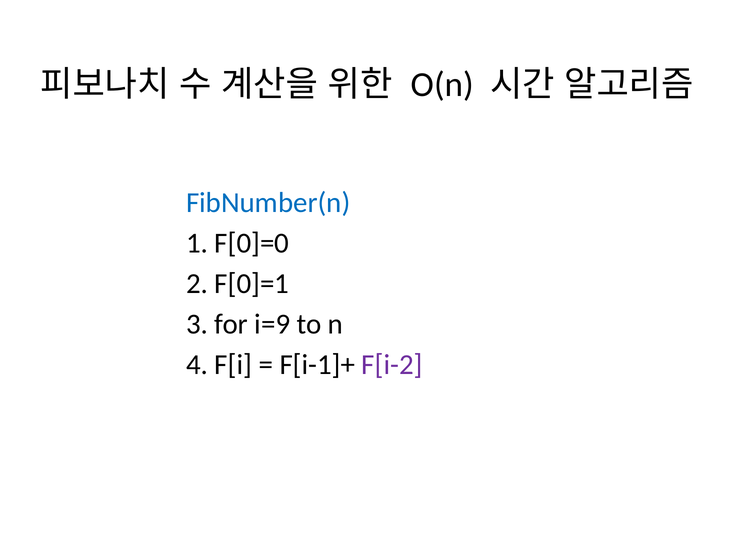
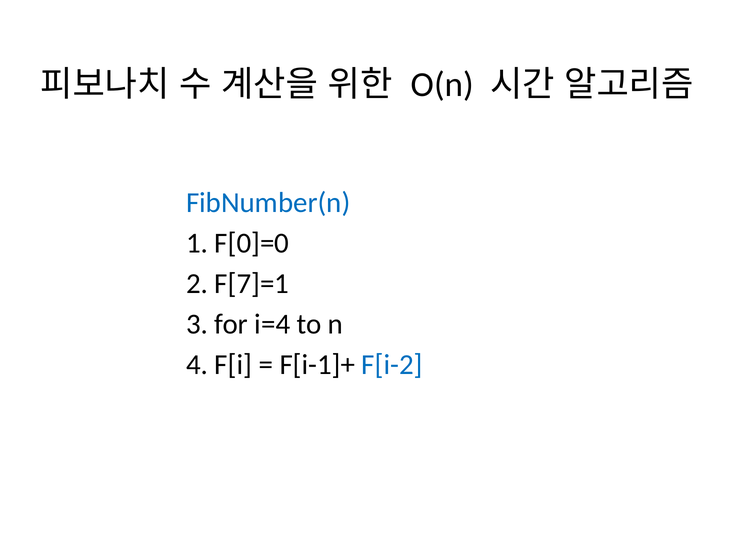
F[0]=1: F[0]=1 -> F[7]=1 (252, 284)
i=9: i=9 -> i=4 (272, 324)
F[i-2 colour: purple -> blue (392, 365)
